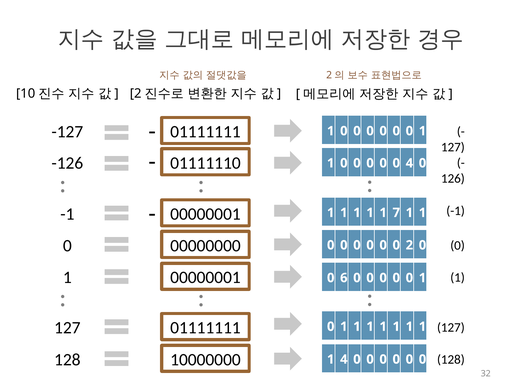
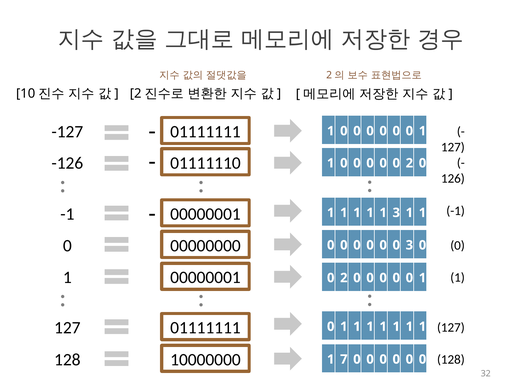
0 0 4: 4 -> 2 (409, 163)
1 7: 7 -> 3 (396, 212)
0 2: 2 -> 3 (409, 245)
6: 6 -> 2 (344, 278)
1 4: 4 -> 7 (344, 359)
